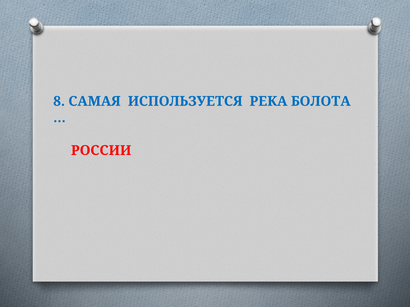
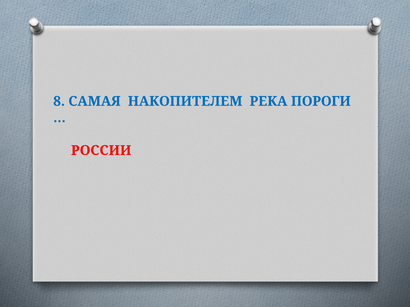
ИСПОЛЬЗУЕТСЯ: ИСПОЛЬЗУЕТСЯ -> НАКОПИТЕЛЕМ (185, 101)
БОЛОТА: БОЛОТА -> ПОРОГИ (321, 101)
